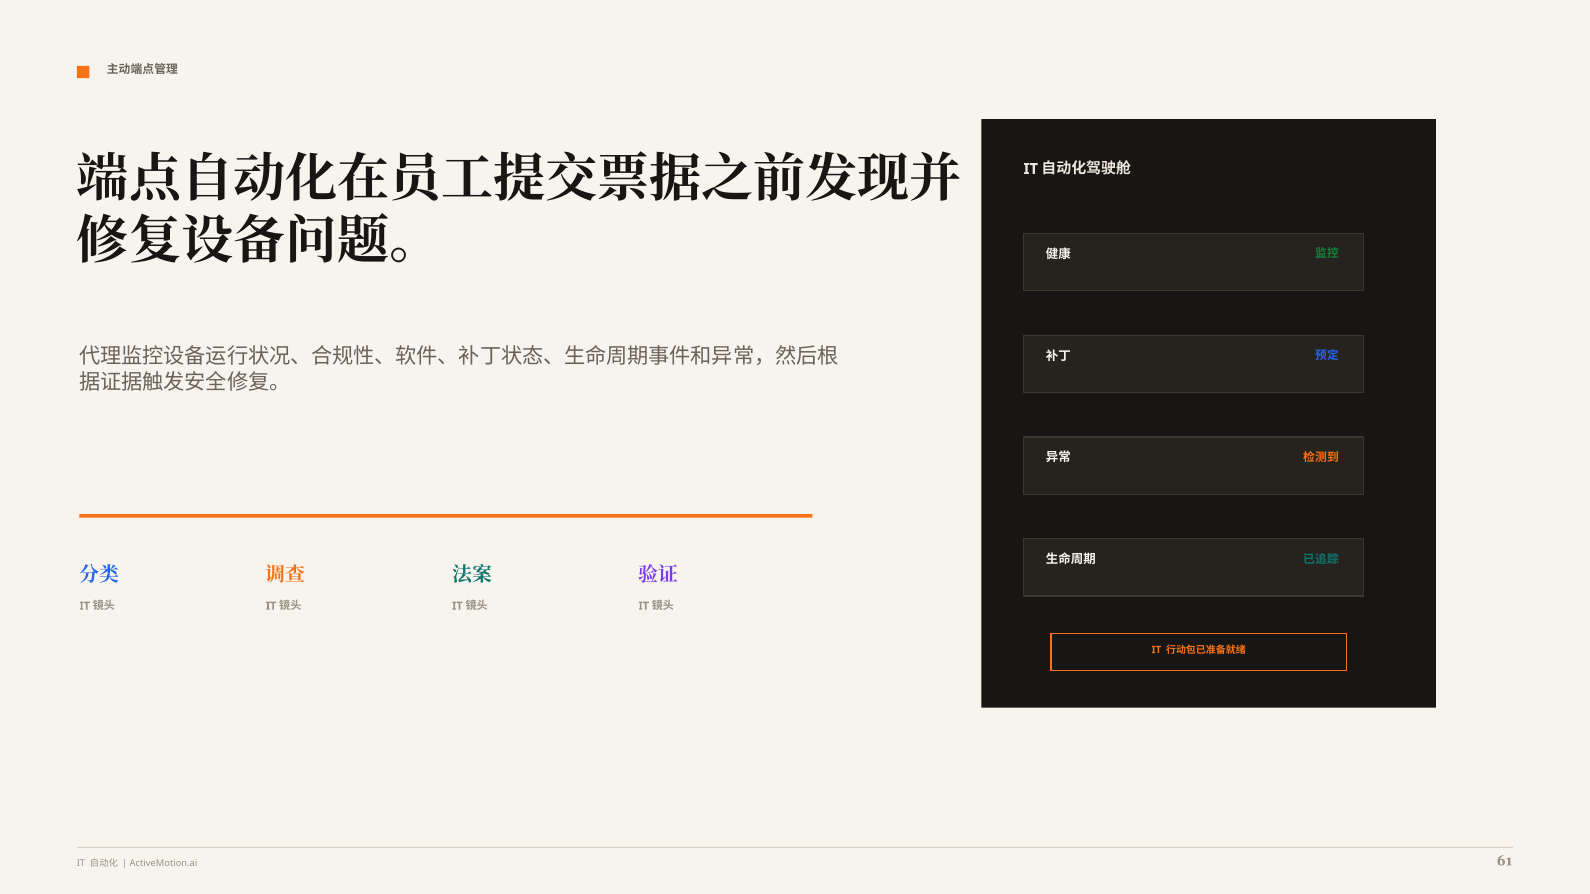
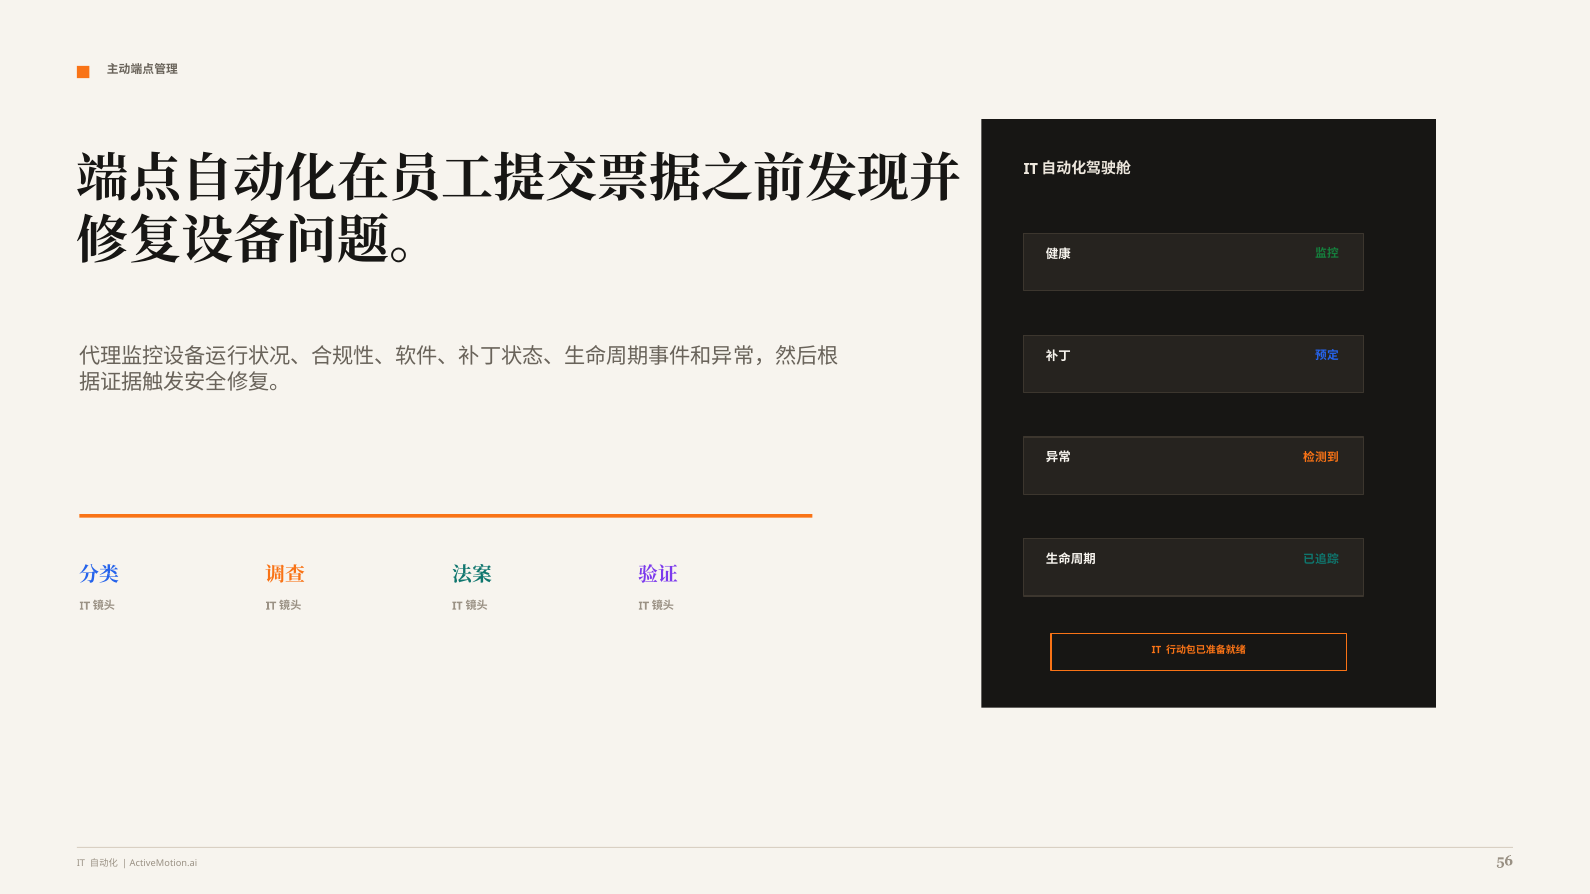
61: 61 -> 56 (1505, 861)
